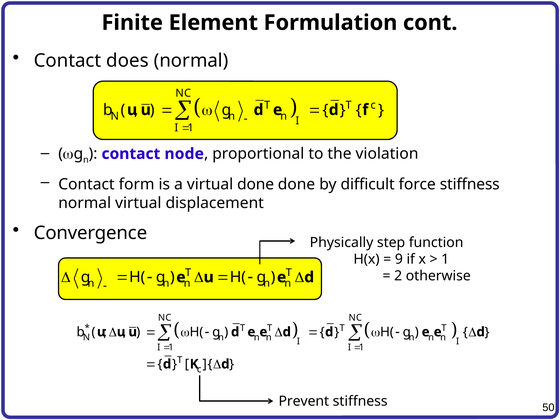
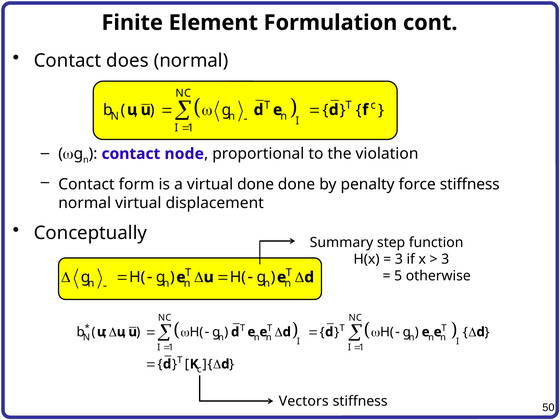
difficult: difficult -> penalty (368, 184)
Convergence: Convergence -> Conceptually (90, 233)
Physically: Physically -> Summary (342, 242)
9: 9 -> 3 (399, 259)
1: 1 -> 3 (445, 259)
2: 2 -> 5 (398, 276)
Prevent: Prevent -> Vectors (304, 401)
